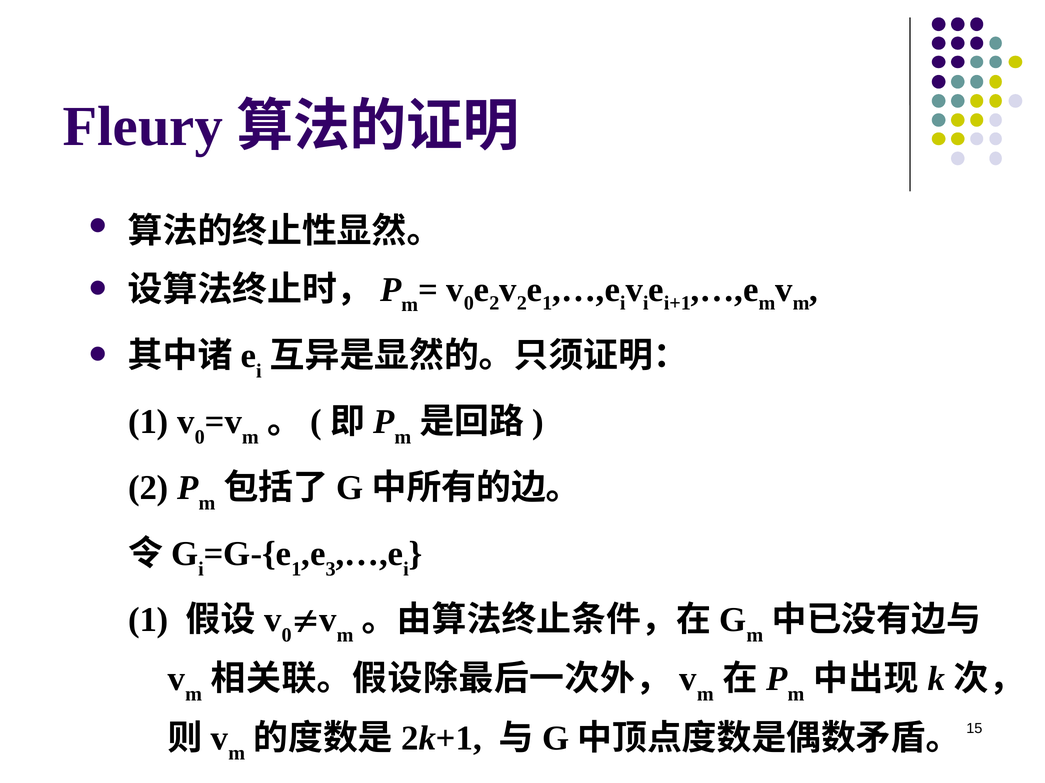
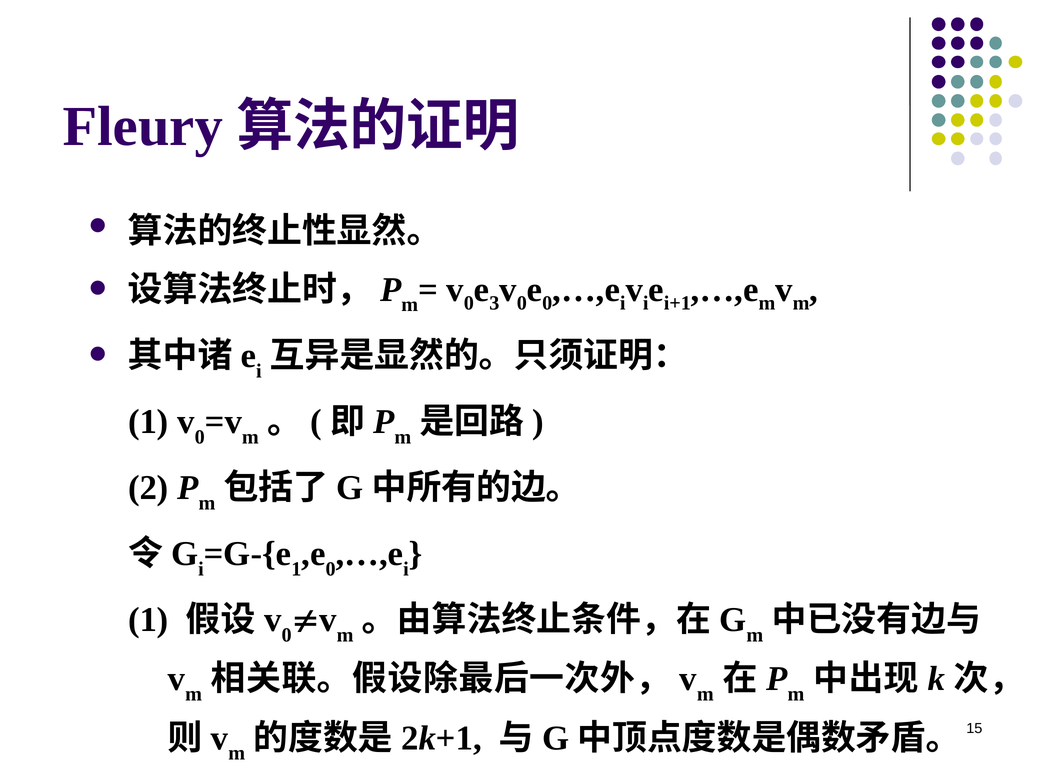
2: 2 -> 3 (494, 303)
2: 2 -> 0 (522, 303)
1: 1 -> 0 (547, 303)
3: 3 -> 0 (331, 570)
